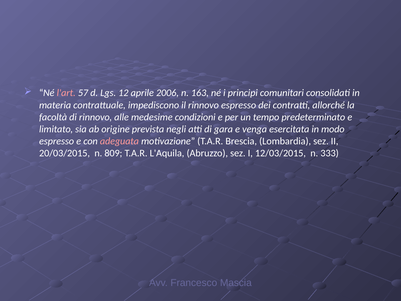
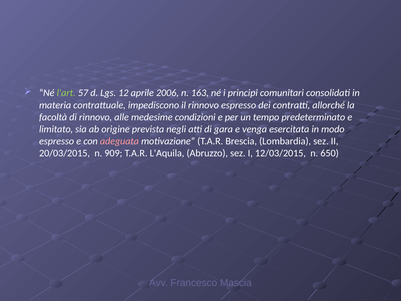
l'art colour: pink -> light green (66, 93)
809: 809 -> 909 (113, 153)
333: 333 -> 650 (330, 153)
